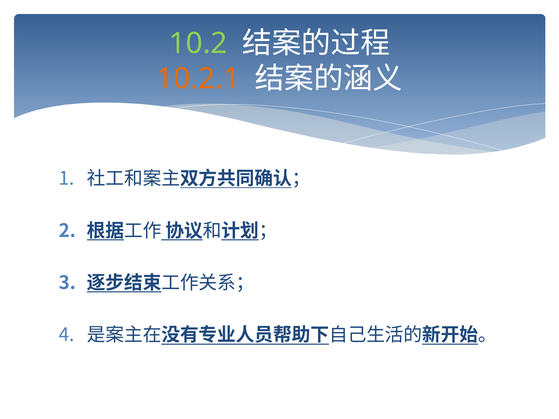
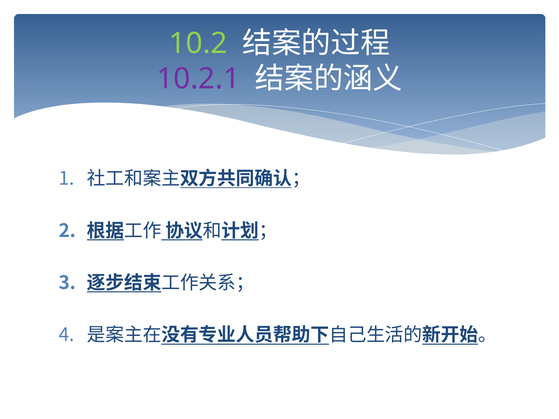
10.2.1 colour: orange -> purple (198, 79)
